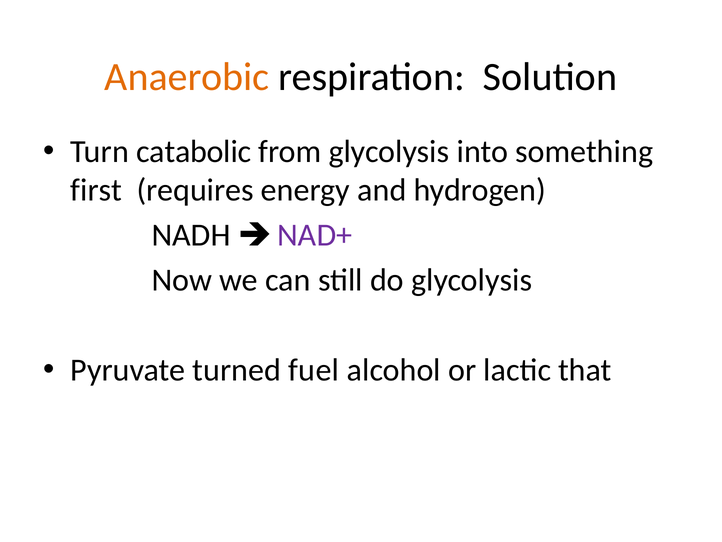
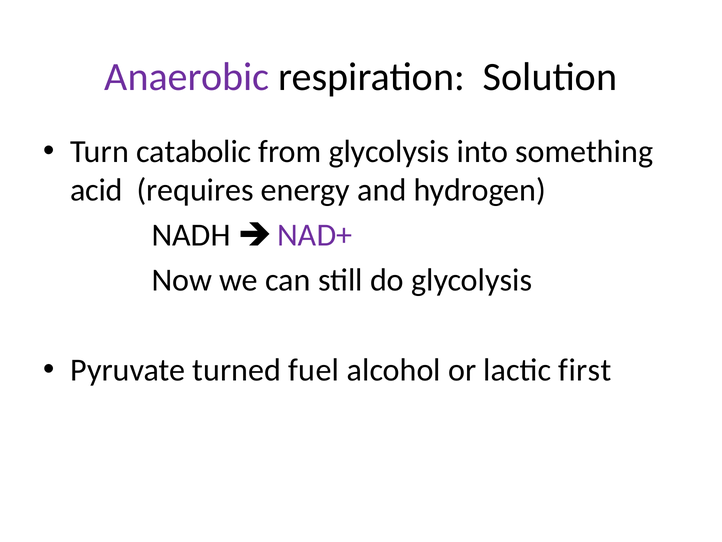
Anaerobic colour: orange -> purple (187, 77)
first: first -> acid (96, 190)
that: that -> first (585, 370)
